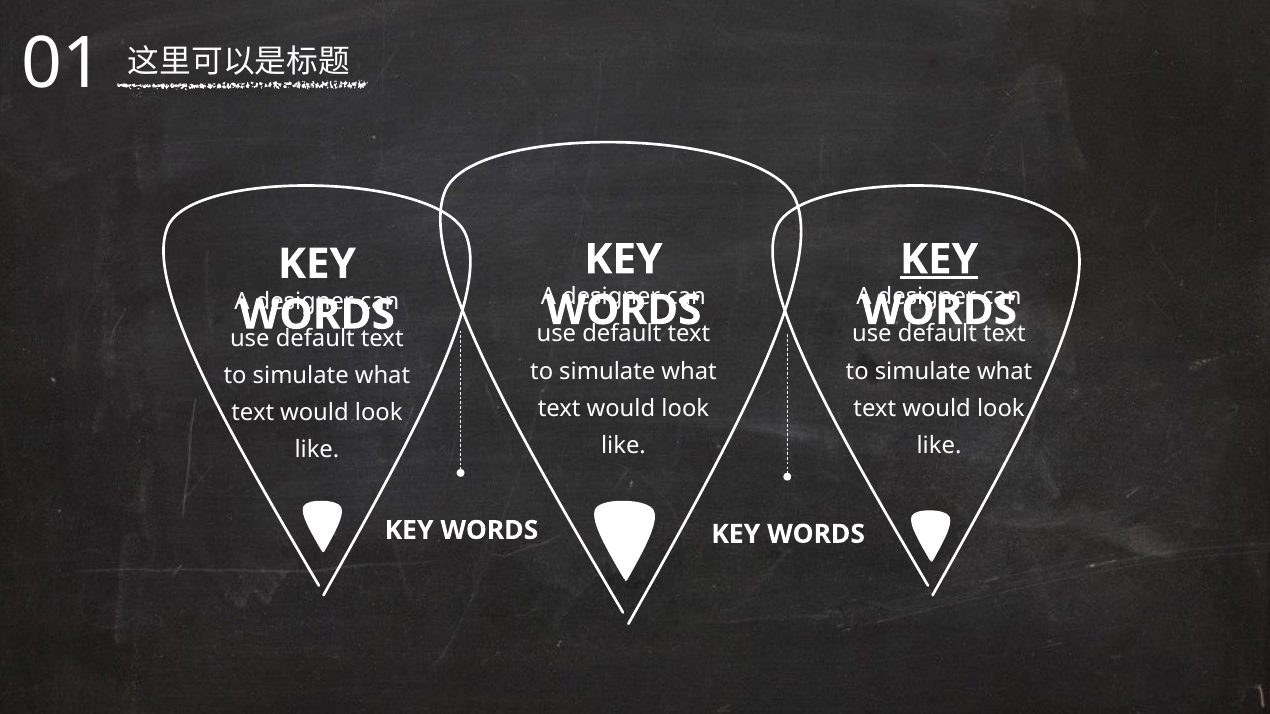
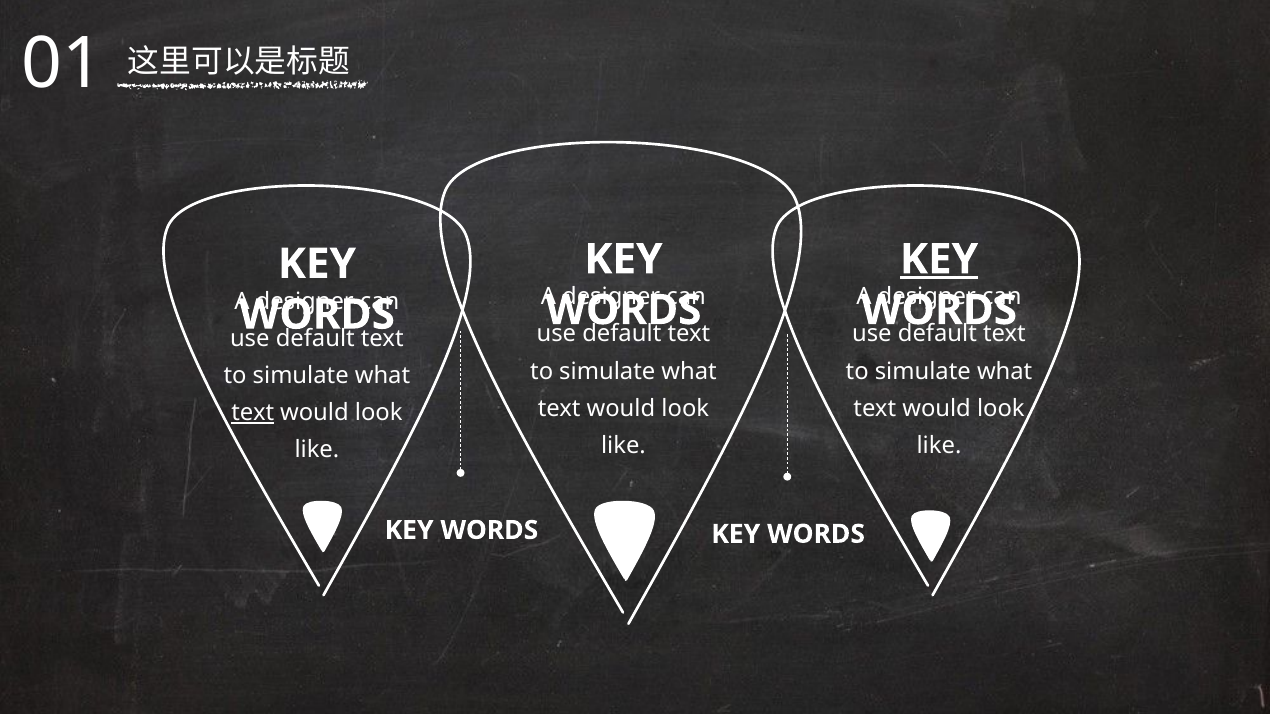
text underline: none -> present (253, 413)
